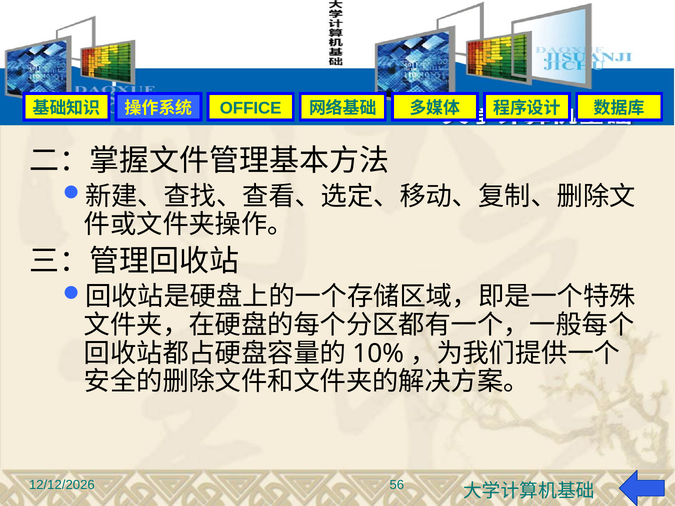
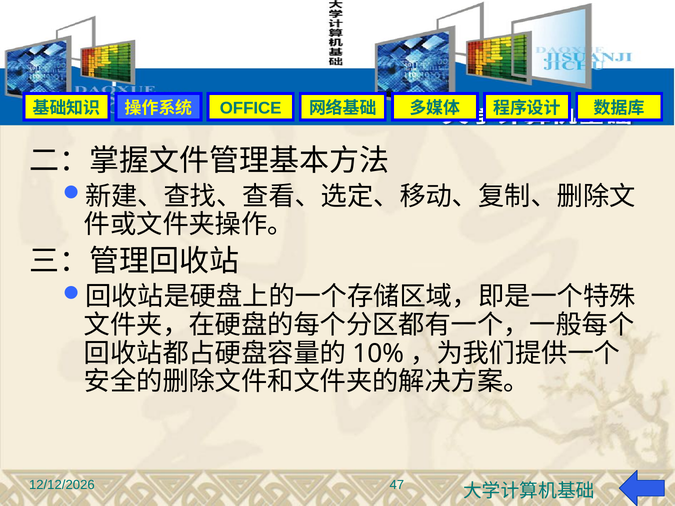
56: 56 -> 47 (397, 485)
